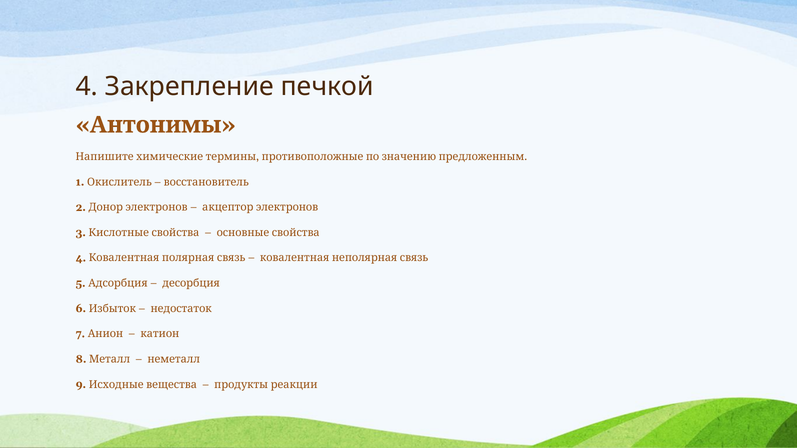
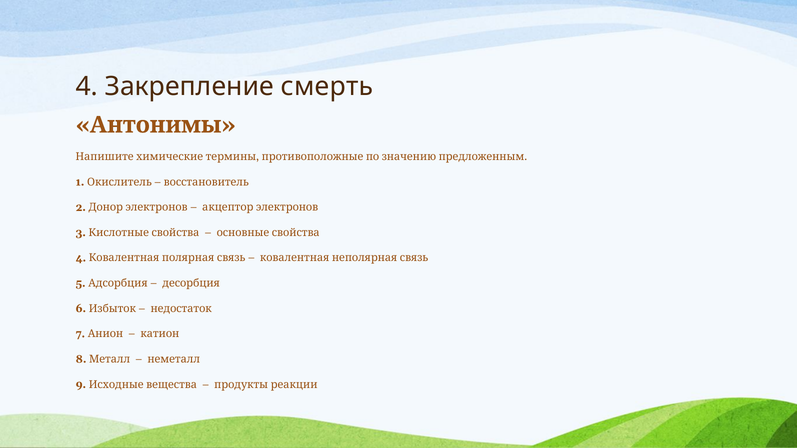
печкой: печкой -> смерть (327, 86)
